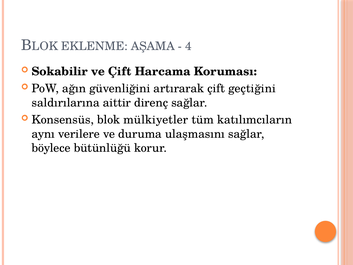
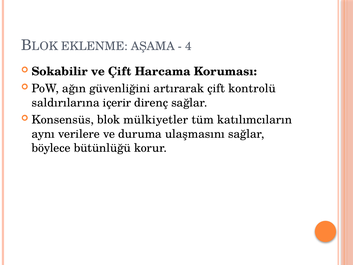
geçtiğini: geçtiğini -> kontrolü (252, 88)
aittir: aittir -> içerir (117, 103)
